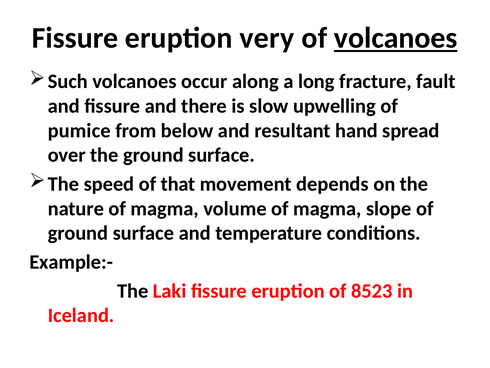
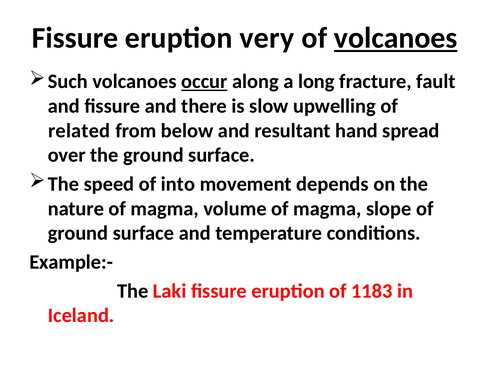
occur underline: none -> present (204, 81)
pumice: pumice -> related (79, 130)
that: that -> into (178, 184)
8523: 8523 -> 1183 (372, 291)
